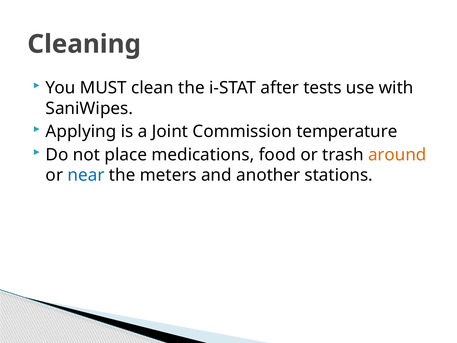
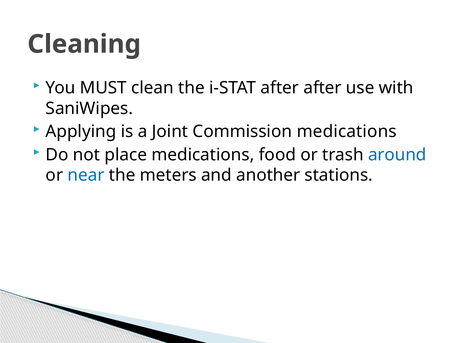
after tests: tests -> after (323, 88)
Commission temperature: temperature -> medications (347, 131)
around colour: orange -> blue (397, 155)
